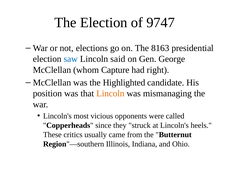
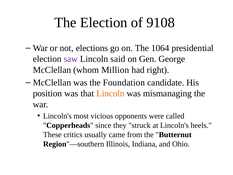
9747: 9747 -> 9108 (161, 23)
8163: 8163 -> 1064 (160, 48)
saw colour: blue -> purple (71, 59)
Capture: Capture -> Million (115, 70)
Highlighted: Highlighted -> Foundation (124, 82)
